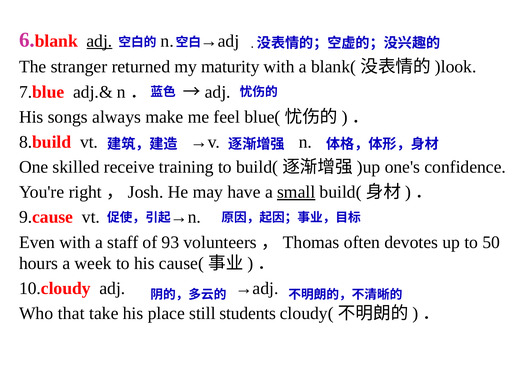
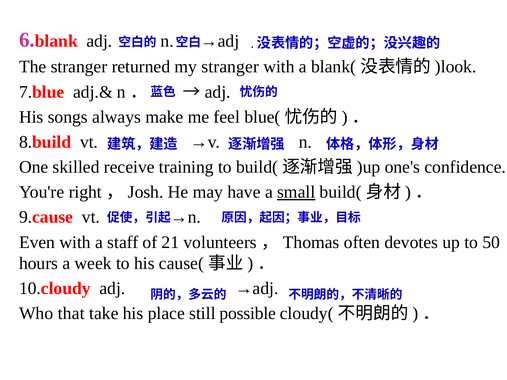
adj underline: present -> none (99, 41)
my maturity: maturity -> stranger (230, 67)
93: 93 -> 21 (170, 242)
students: students -> possible (248, 314)
